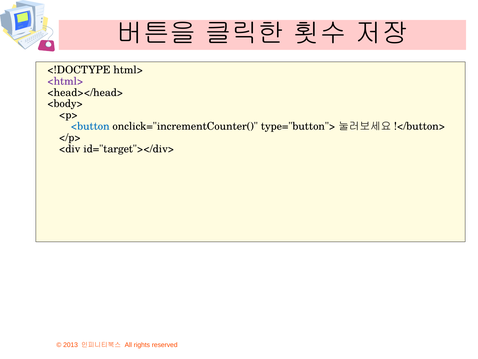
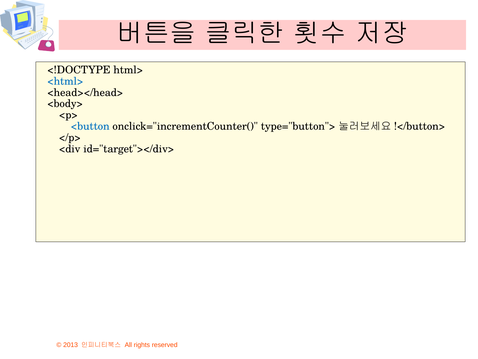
<html> colour: purple -> blue (65, 81)
